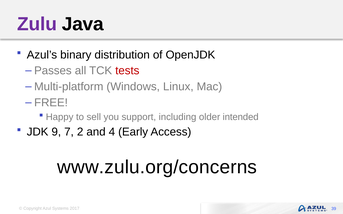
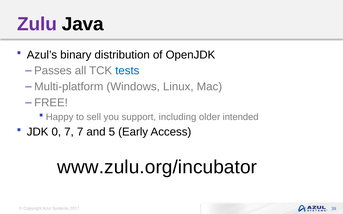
tests colour: red -> blue (127, 71)
9: 9 -> 0 (56, 132)
7 2: 2 -> 7 (80, 132)
4: 4 -> 5 (112, 132)
www.zulu.org/concerns: www.zulu.org/concerns -> www.zulu.org/incubator (157, 167)
